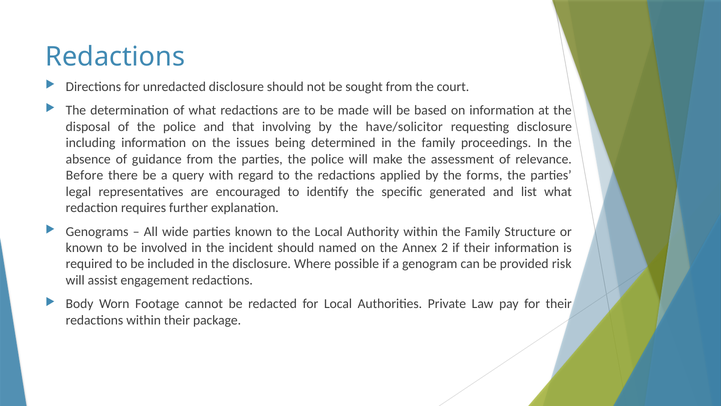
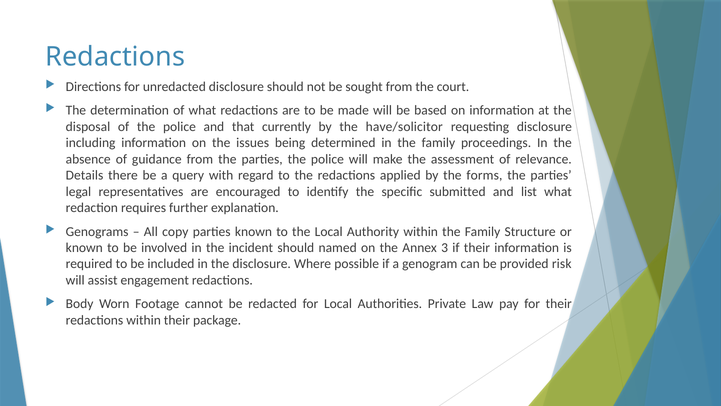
involving: involving -> currently (287, 126)
Before: Before -> Details (85, 175)
generated: generated -> submitted (458, 191)
wide: wide -> copy (175, 231)
2: 2 -> 3 (445, 248)
